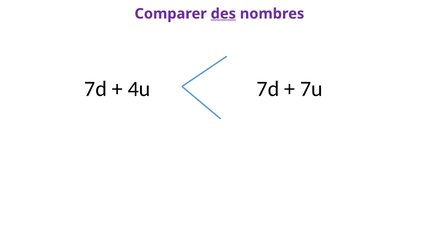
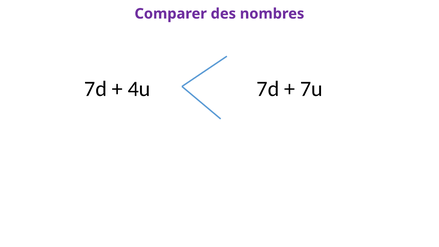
des underline: present -> none (223, 14)
